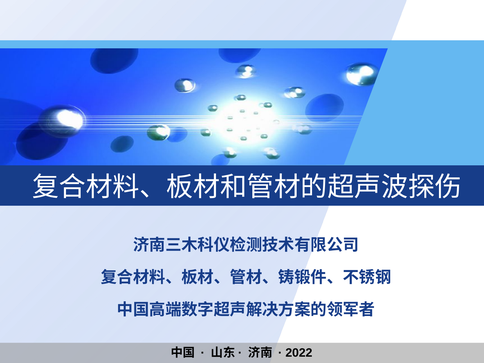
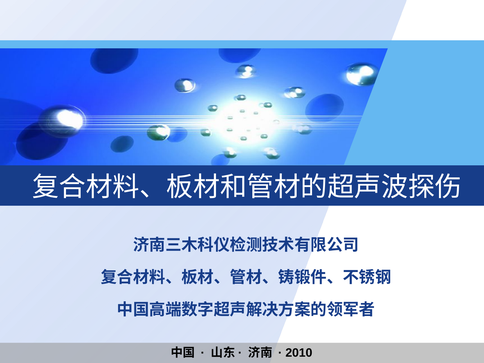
2022: 2022 -> 2010 (299, 353)
